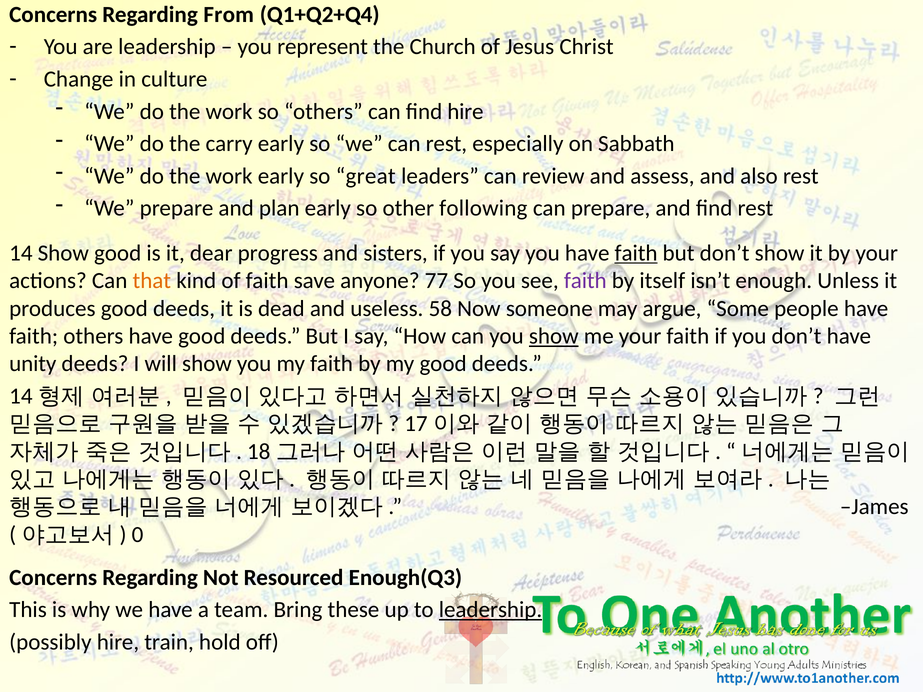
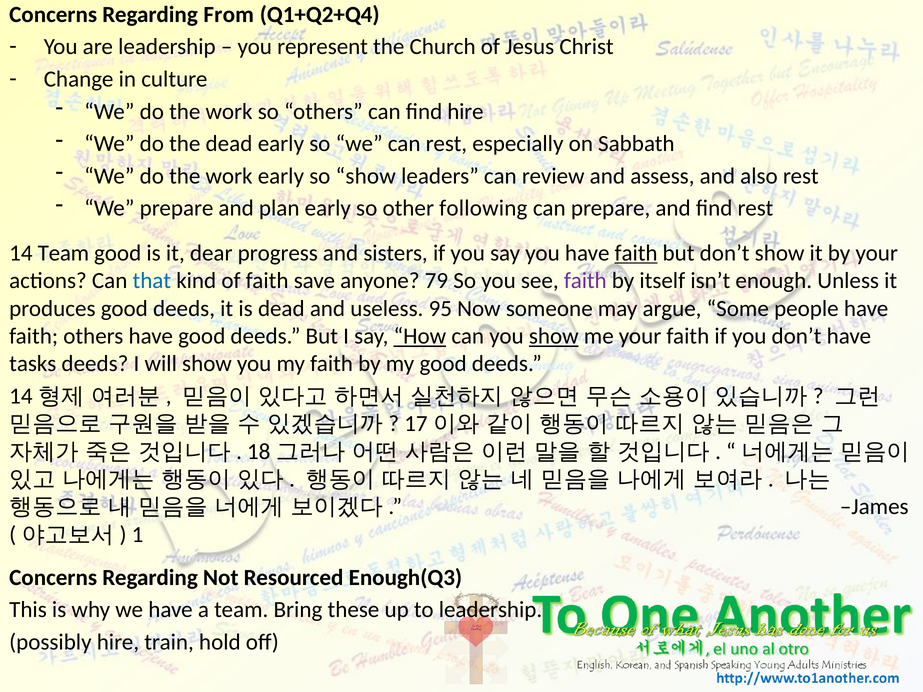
the carry: carry -> dead (229, 144)
so great: great -> show (366, 176)
14 Show: Show -> Team (63, 253)
that colour: orange -> blue (152, 281)
77: 77 -> 79 (436, 281)
58: 58 -> 95 (440, 309)
How underline: none -> present (420, 336)
unity: unity -> tasks (33, 364)
0: 0 -> 1 (137, 535)
leadership underline: present -> none (491, 610)
